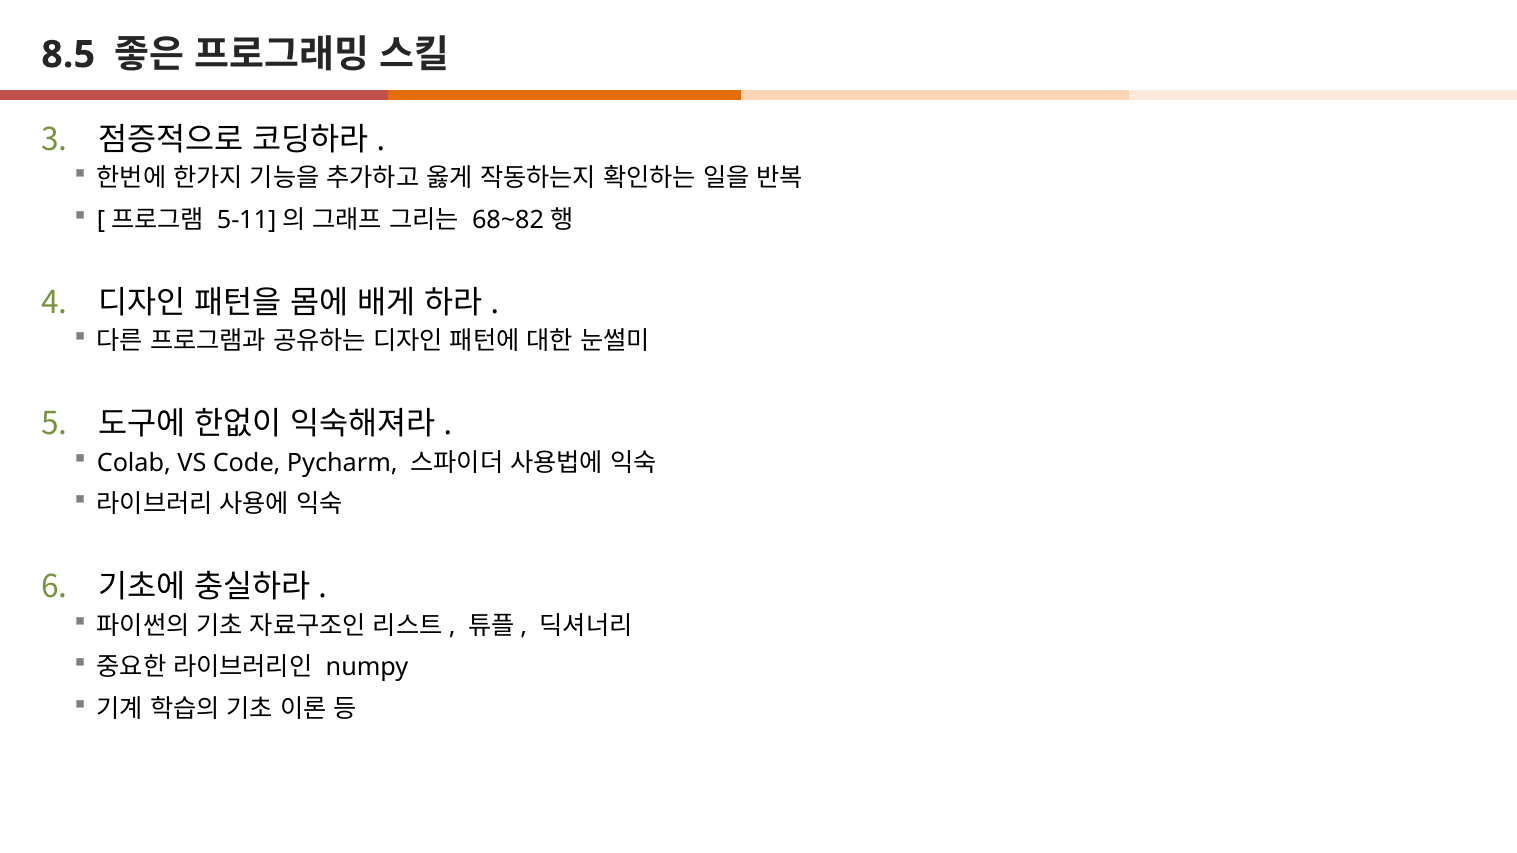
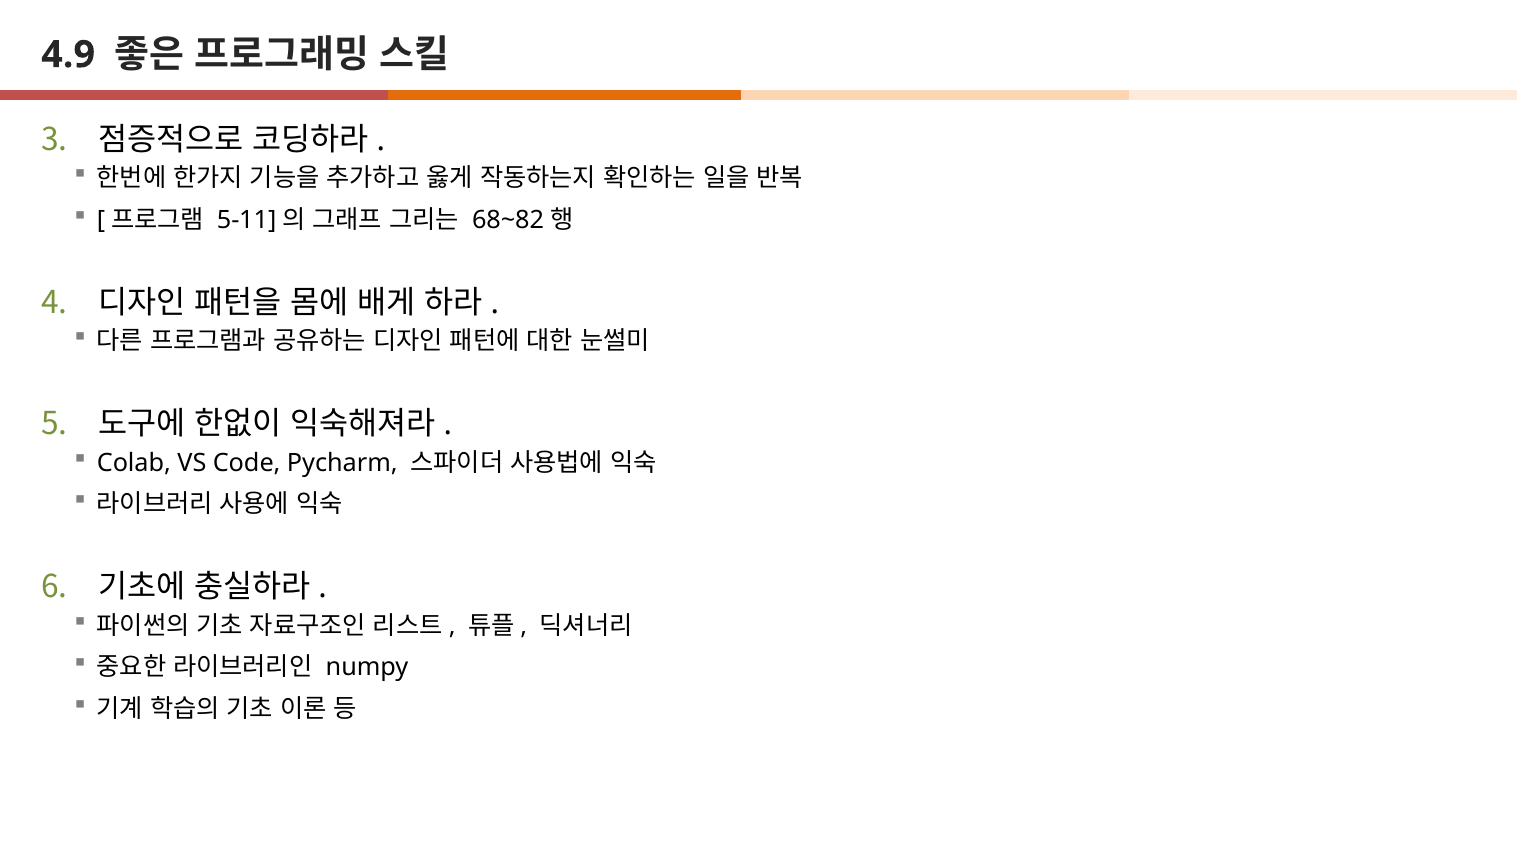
8.5: 8.5 -> 4.9 (68, 55)
